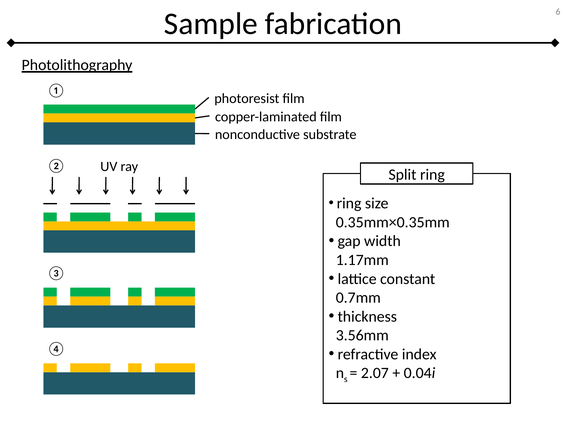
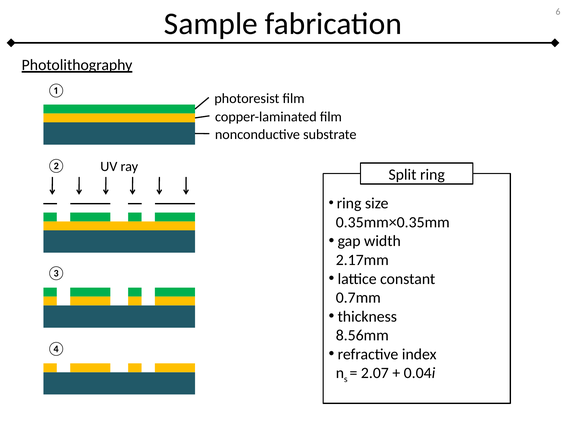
1.17mm: 1.17mm -> 2.17mm (362, 260)
3.56mm: 3.56mm -> 8.56mm (362, 336)
